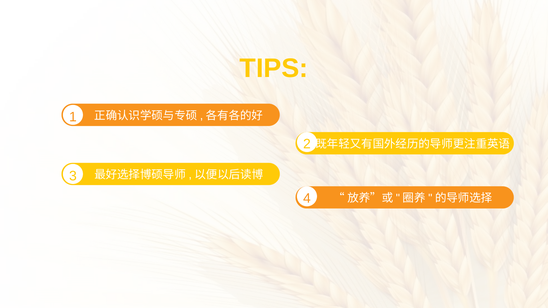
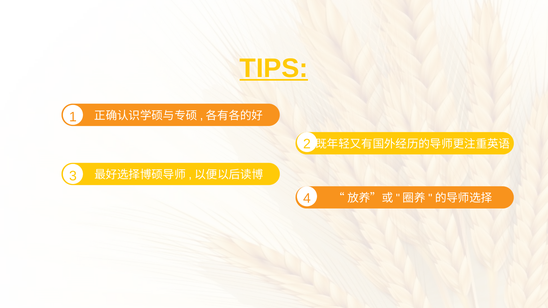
TIPS underline: none -> present (274, 68)
